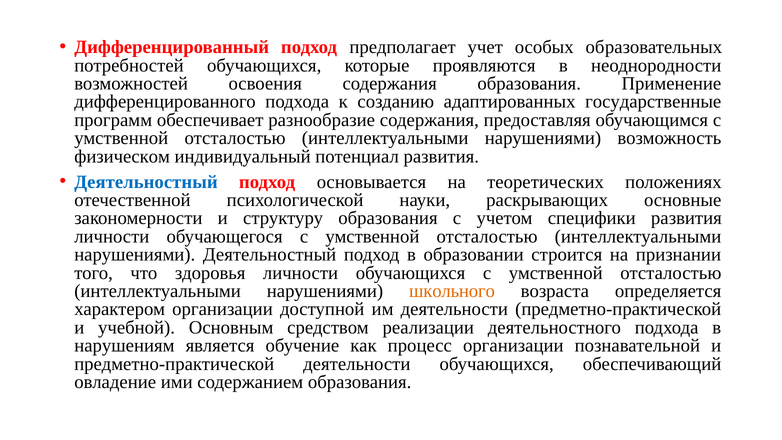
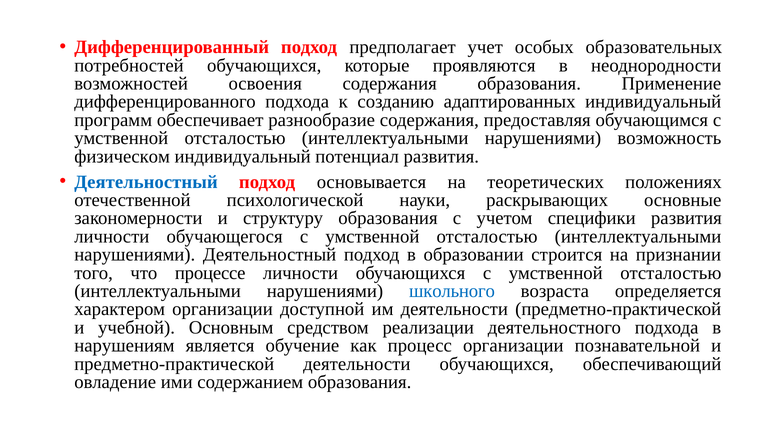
адаптированных государственные: государственные -> индивидуальный (653, 102)
здоровья: здоровья -> процессе (210, 273)
школьного colour: orange -> blue (452, 291)
